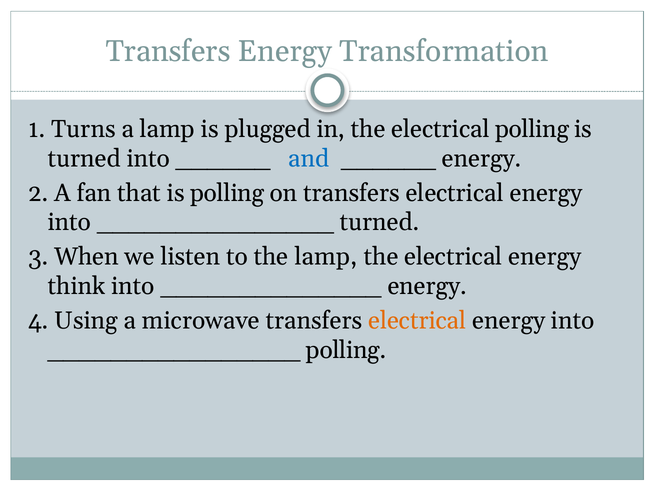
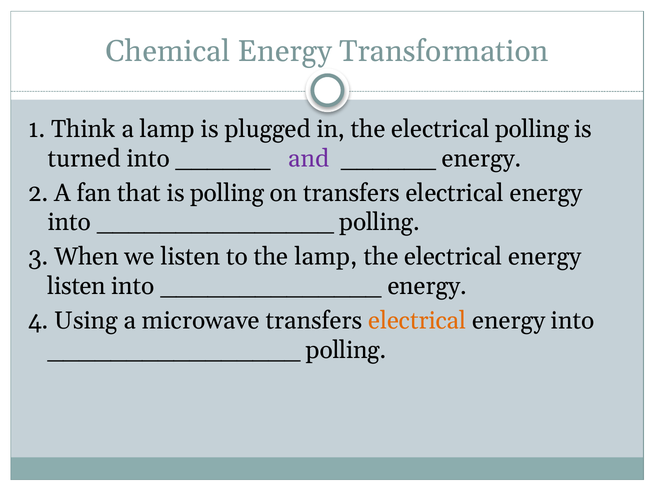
Transfers: Transfers -> Chemical (168, 52)
Turns: Turns -> Think (83, 129)
and colour: blue -> purple (309, 159)
turned: turned -> polling (380, 223)
think: think -> listen (77, 286)
